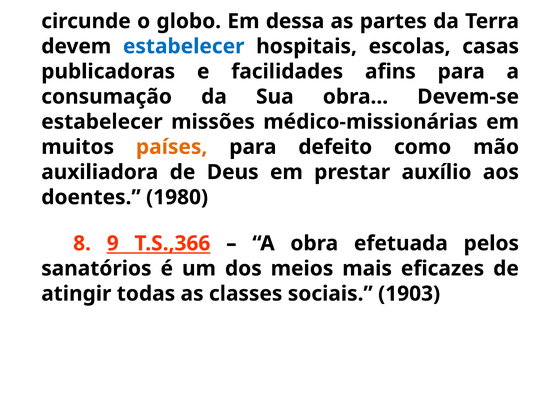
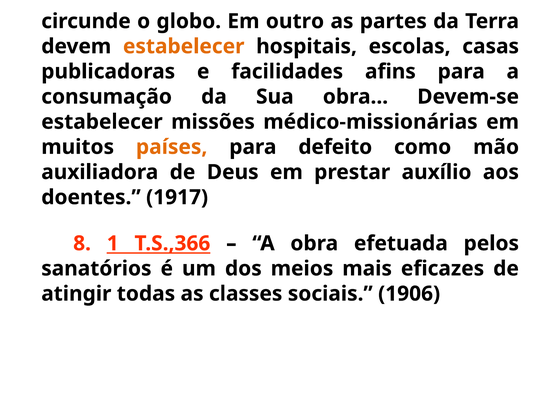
dessa: dessa -> outro (295, 21)
estabelecer colour: blue -> orange (184, 46)
1980: 1980 -> 1917 (177, 197)
9: 9 -> 1 (113, 243)
1903: 1903 -> 1906 (409, 293)
